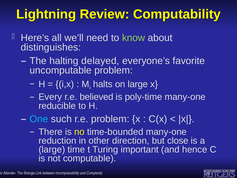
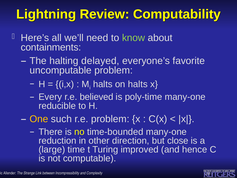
distinguishes: distinguishes -> containments (51, 47)
on large: large -> halts (138, 84)
One colour: light blue -> yellow (39, 119)
important: important -> improved (140, 149)
